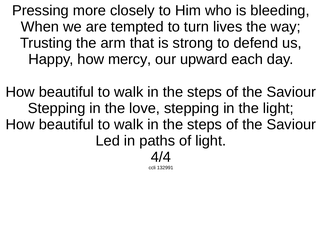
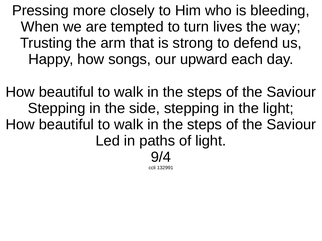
mercy: mercy -> songs (130, 60)
love: love -> side (145, 108)
4/4: 4/4 -> 9/4 (161, 157)
